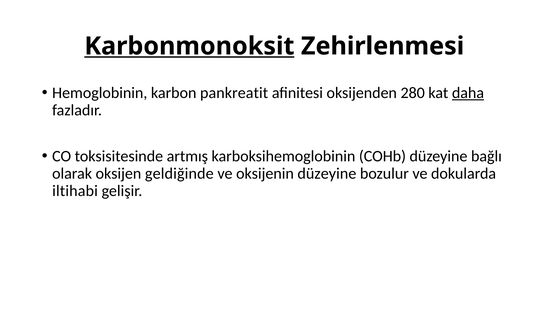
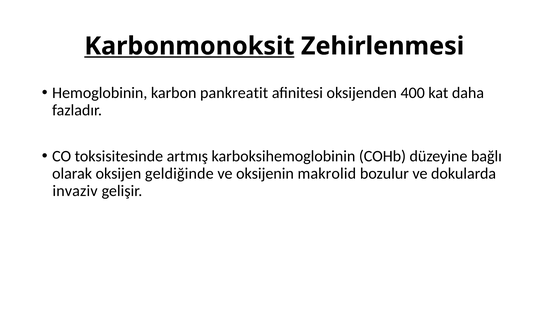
280: 280 -> 400 (413, 93)
daha underline: present -> none (468, 93)
oksijenin düzeyine: düzeyine -> makrolid (327, 173)
iltihabi: iltihabi -> invaziv (75, 191)
